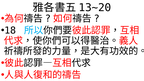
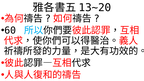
18: 18 -> 60 (10, 30)
